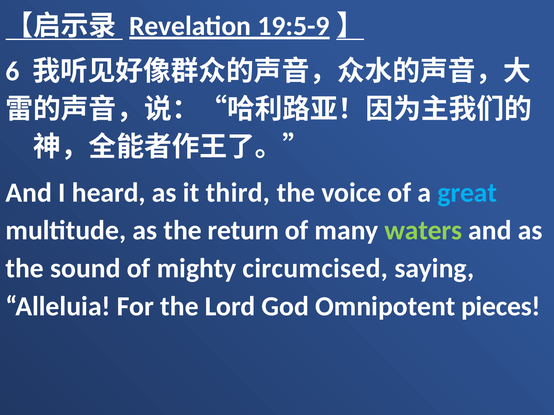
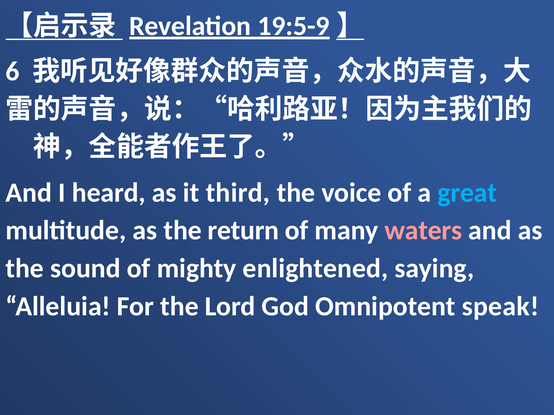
waters colour: light green -> pink (423, 231)
circumcised: circumcised -> enlightened (315, 269)
pieces: pieces -> speak (500, 307)
